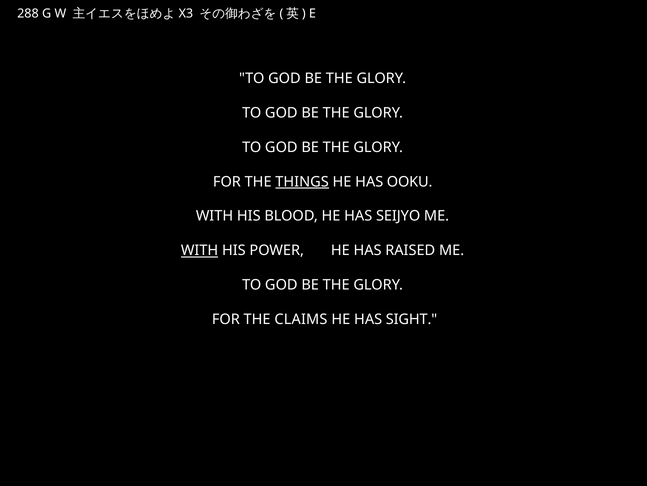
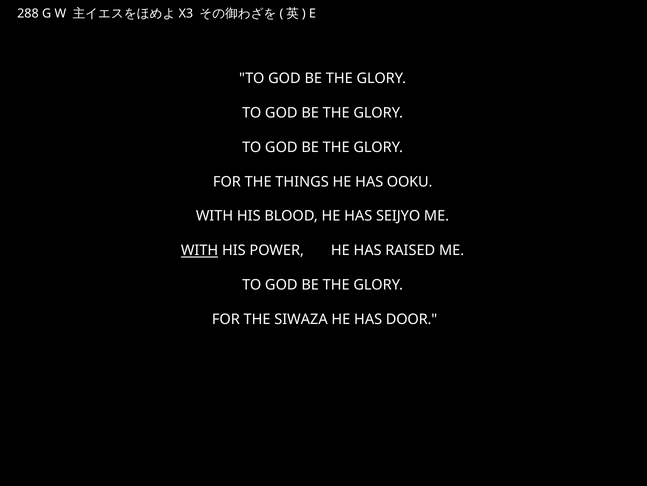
THINGS underline: present -> none (302, 181)
CLAIMS: CLAIMS -> SIWAZA (301, 319)
SIGHT: SIGHT -> DOOR (412, 319)
